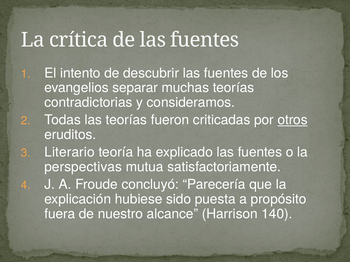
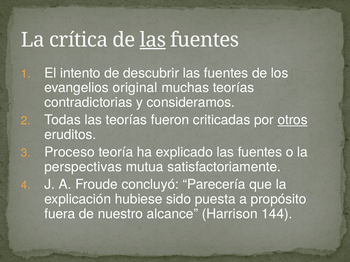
las underline: none -> present (153, 40)
separar: separar -> original (135, 88)
Literario: Literario -> Proceso (70, 153)
140: 140 -> 144 (277, 214)
